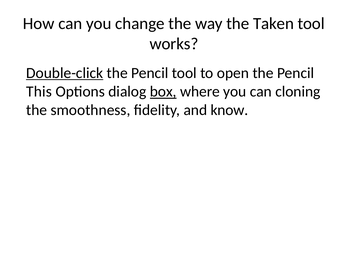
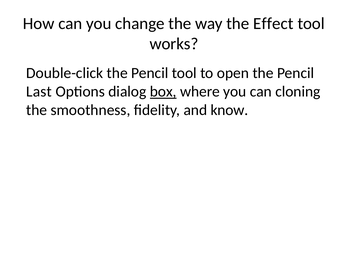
Taken: Taken -> Effect (273, 24)
Double-click underline: present -> none (65, 73)
This: This -> Last (39, 92)
